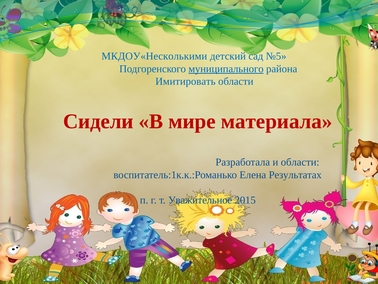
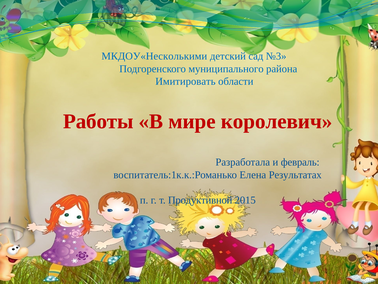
№5: №5 -> №3 (276, 56)
муниципального underline: present -> none (226, 69)
Сидели: Сидели -> Работы (98, 121)
материала: материала -> королевич (277, 121)
и области: области -> февраль (300, 162)
Уважительное: Уважительное -> Продуктивной (200, 200)
